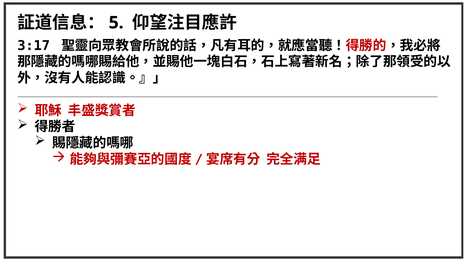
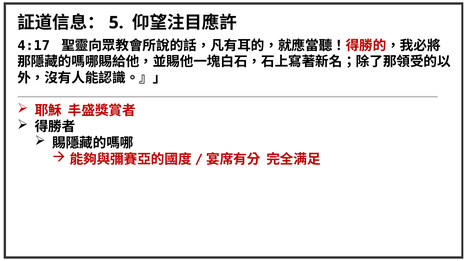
3:17: 3:17 -> 4:17 (34, 46)
